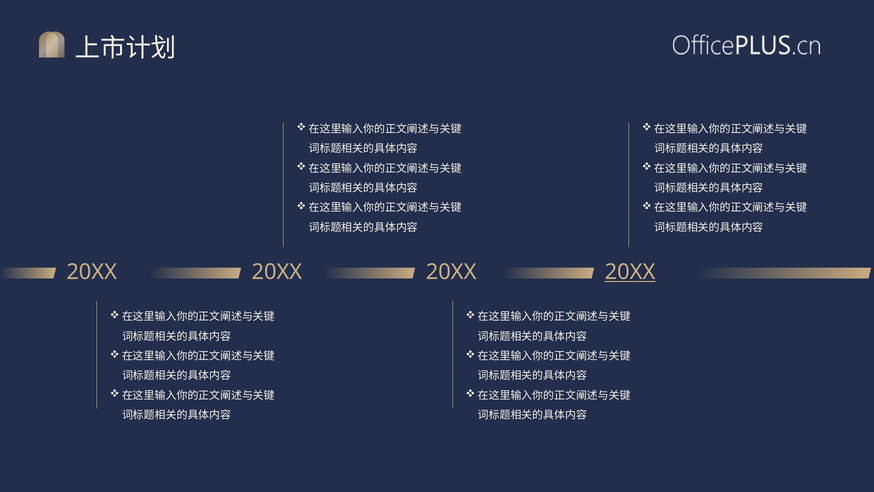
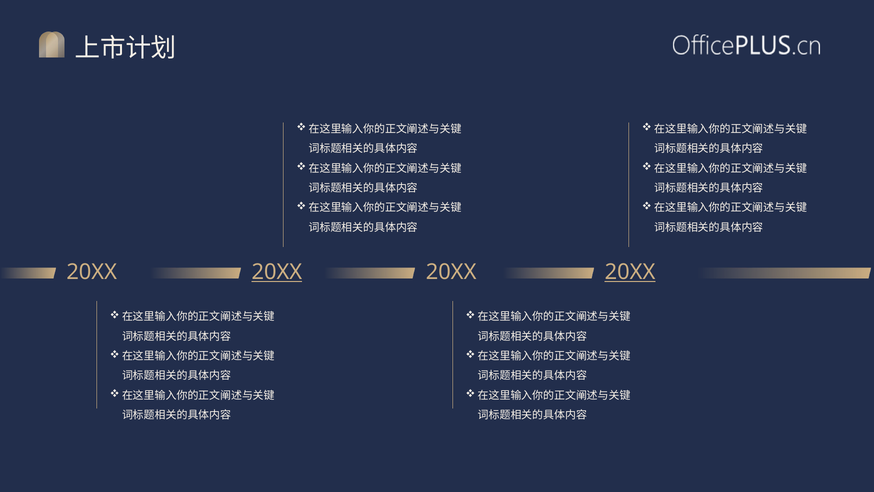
20XX underline: none -> present (277, 272)
